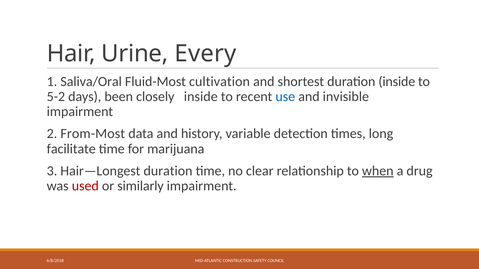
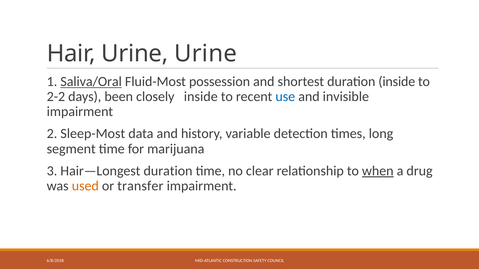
Urine Every: Every -> Urine (205, 54)
Saliva/Oral underline: none -> present (91, 82)
cultivation: cultivation -> possession (220, 82)
5-2: 5-2 -> 2-2 (56, 97)
From-Most: From-Most -> Sleep-Most (93, 134)
facilitate: facilitate -> segment (71, 149)
used colour: red -> orange (85, 186)
similarly: similarly -> transfer (140, 186)
